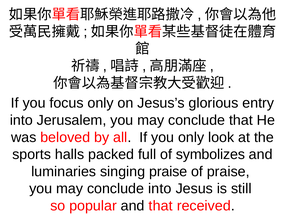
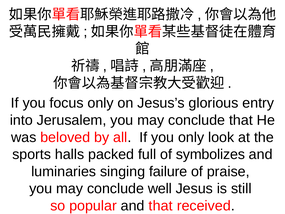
singing praise: praise -> failure (168, 171)
conclude into: into -> well (160, 188)
